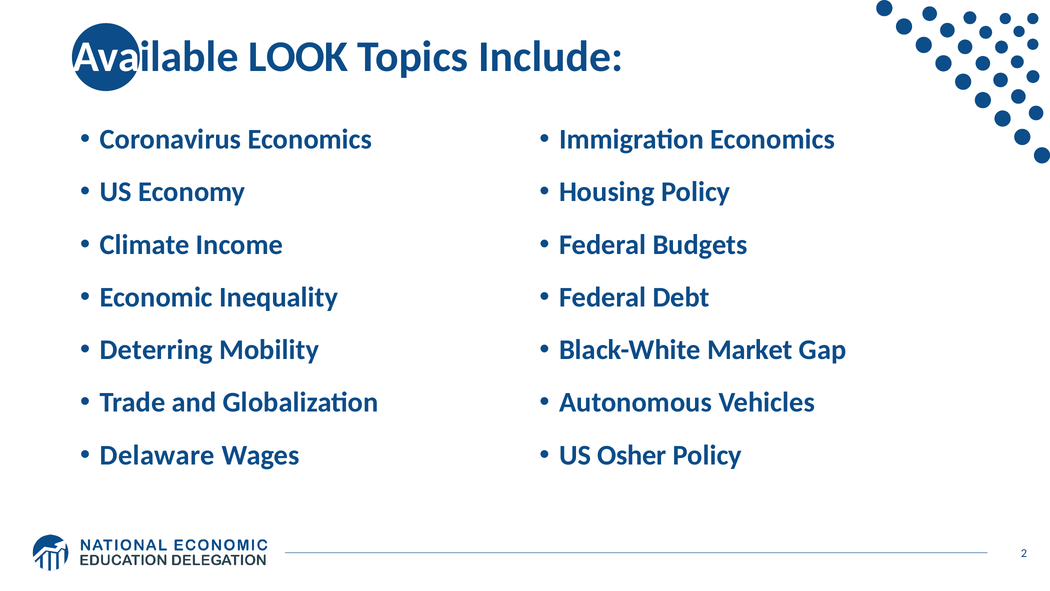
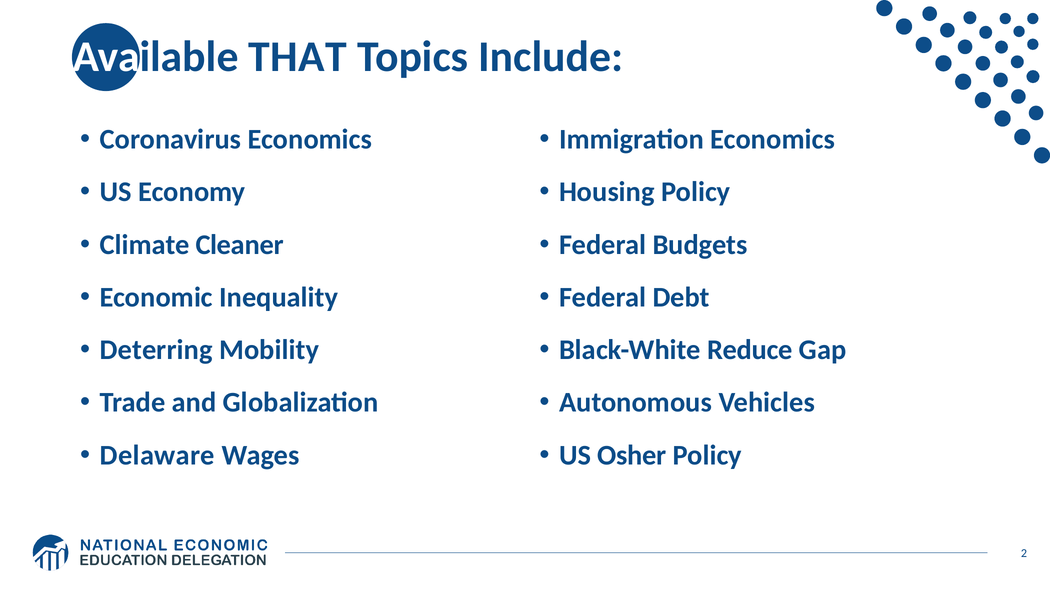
LOOK: LOOK -> THAT (298, 57)
Income: Income -> Cleaner (240, 245)
Market: Market -> Reduce (750, 350)
